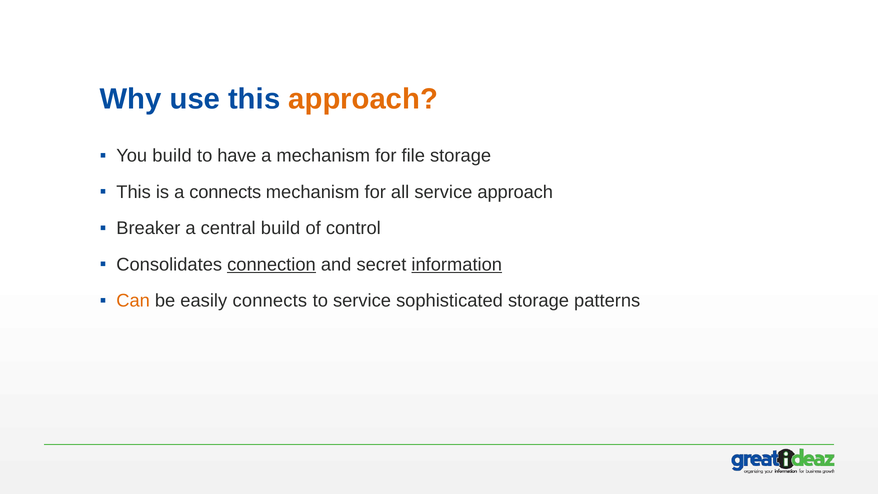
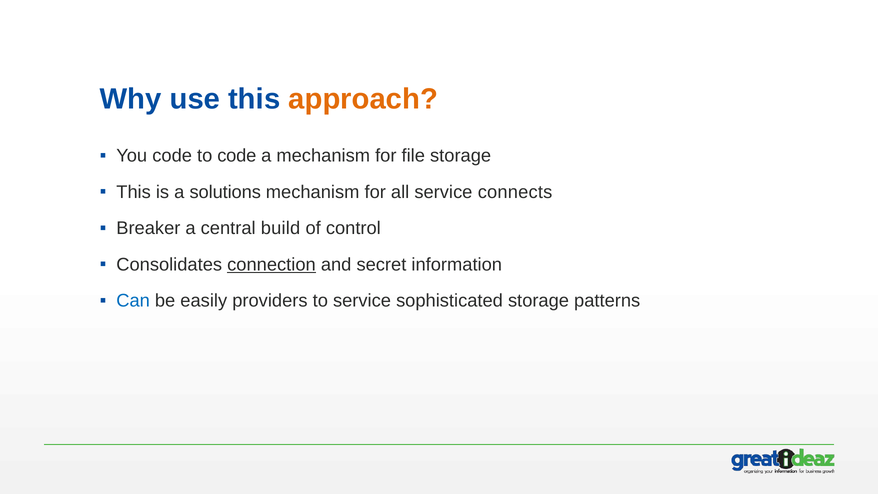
You build: build -> code (172, 156)
to have: have -> code (237, 156)
a connects: connects -> solutions (225, 192)
service approach: approach -> connects (515, 192)
information underline: present -> none (457, 264)
Can colour: orange -> blue (133, 301)
easily connects: connects -> providers (270, 301)
